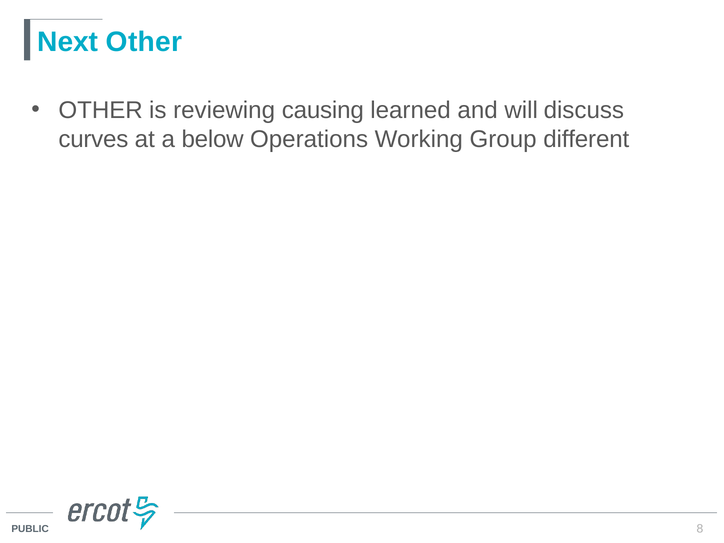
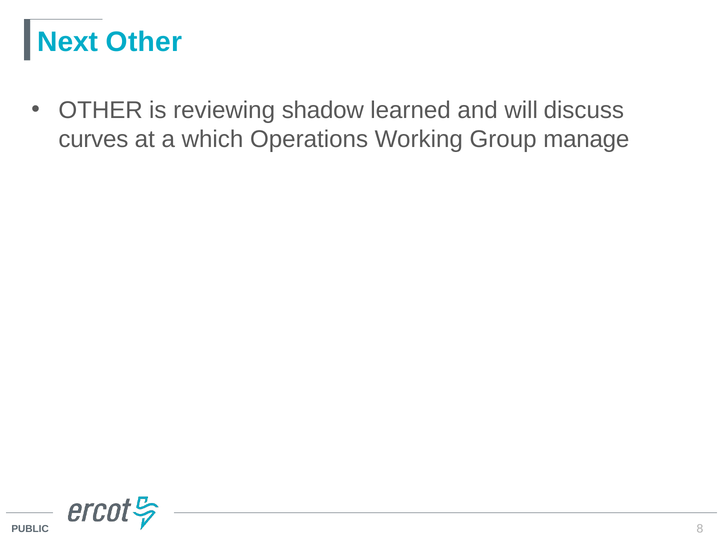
causing: causing -> shadow (323, 110)
below: below -> which (212, 139)
different: different -> manage (586, 139)
